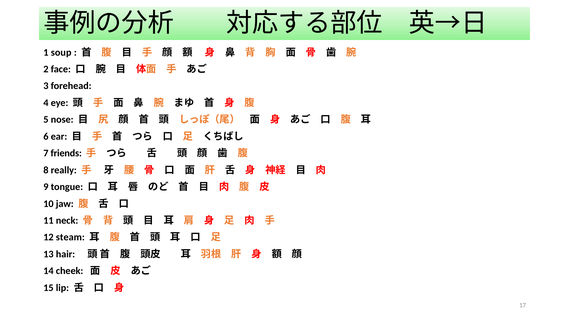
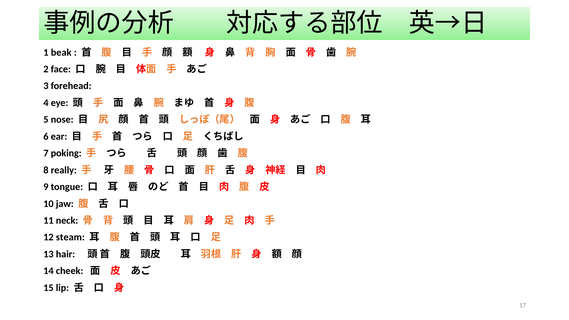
soup: soup -> beak (61, 52)
friends: friends -> poking (66, 153)
